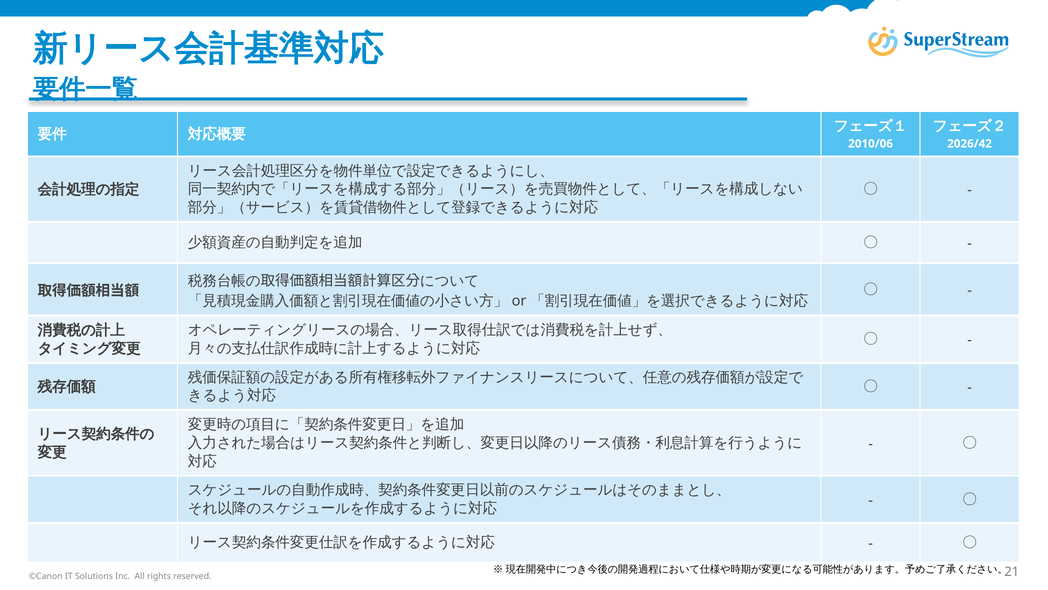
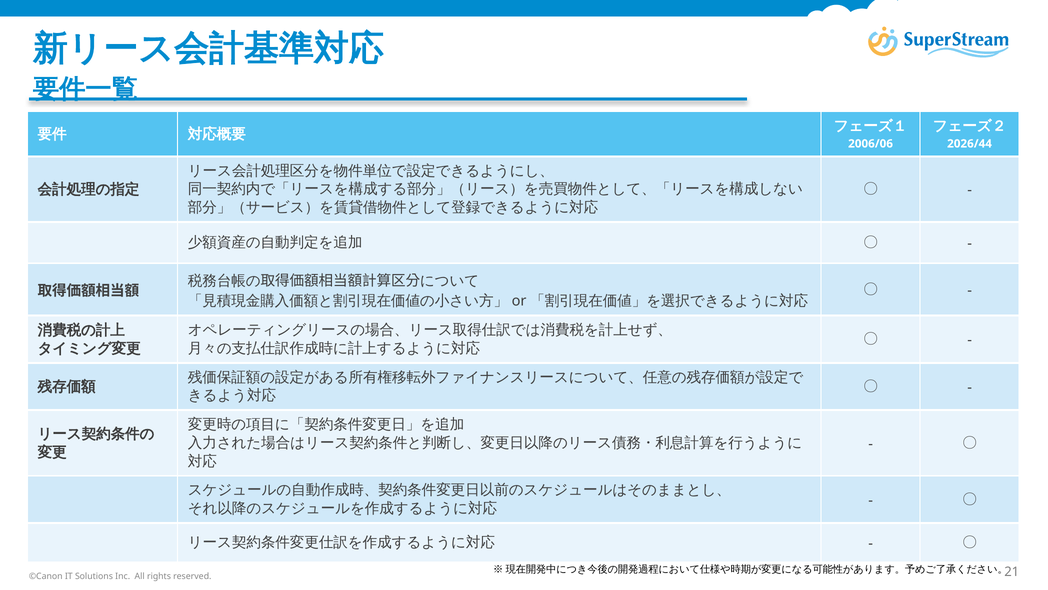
2010/06: 2010/06 -> 2006/06 (871, 144)
2026/42: 2026/42 -> 2026/44 (970, 144)
